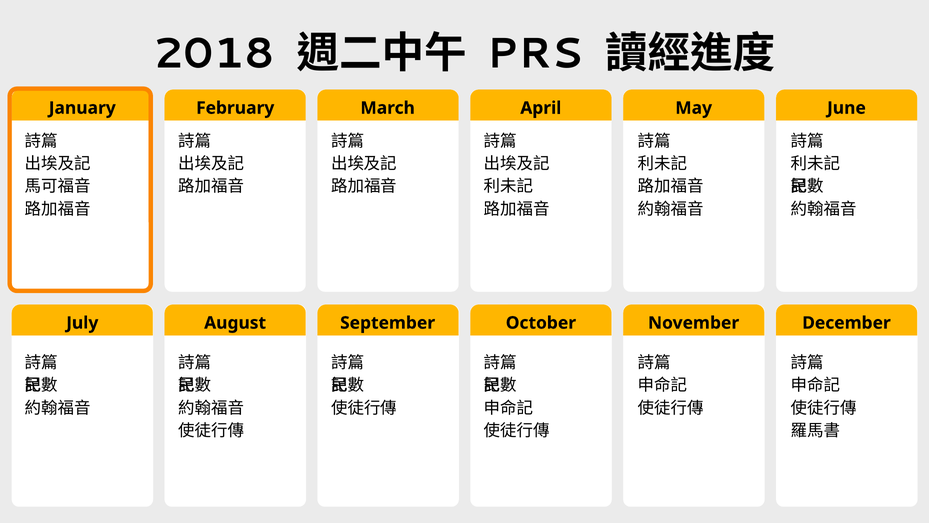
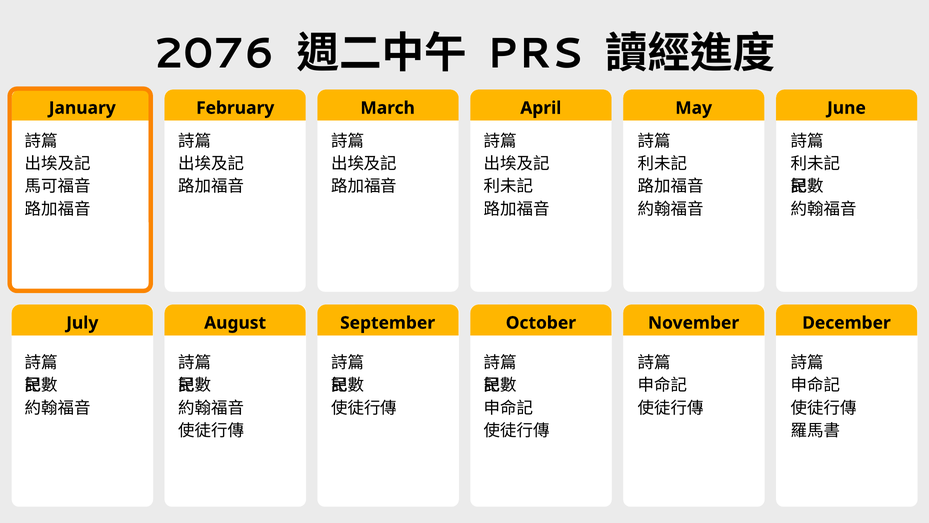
2018: 2018 -> 2076 (214, 54)
